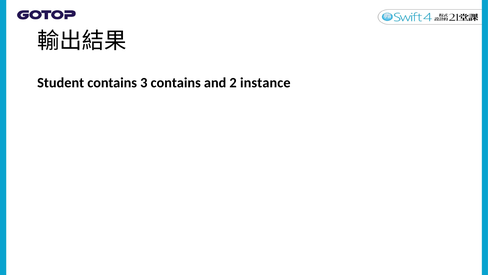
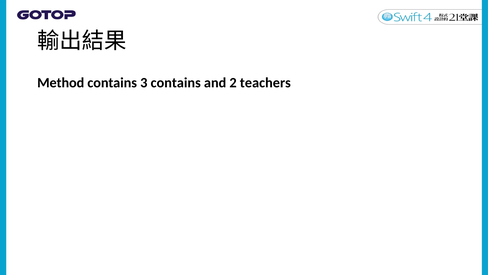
Student: Student -> Method (61, 83)
instance: instance -> teachers (265, 83)
